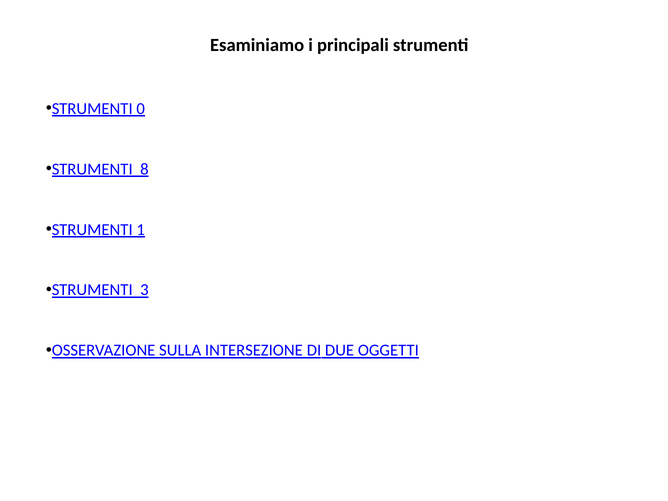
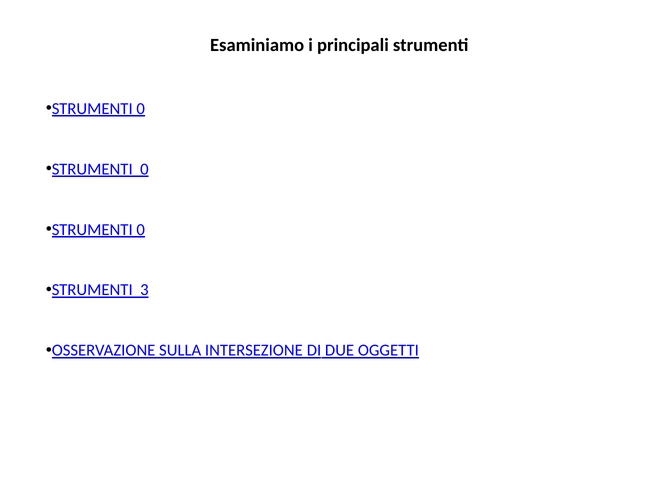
8: 8 -> 0 (144, 169)
1: 1 -> 0 (141, 230)
